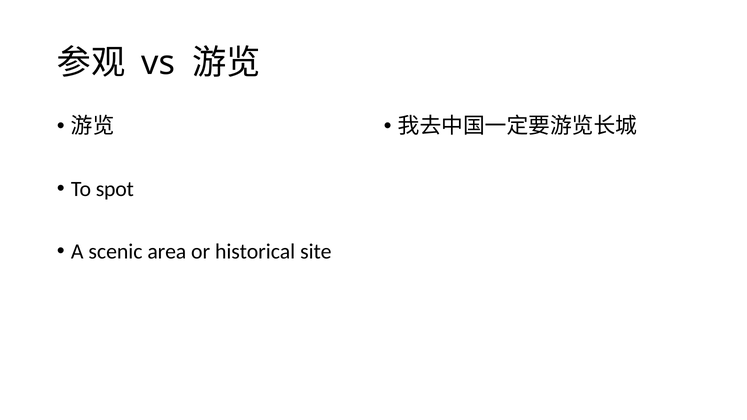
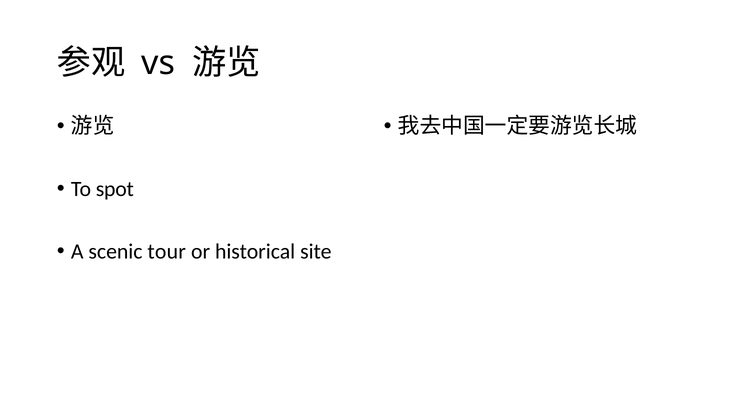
area: area -> tour (167, 252)
